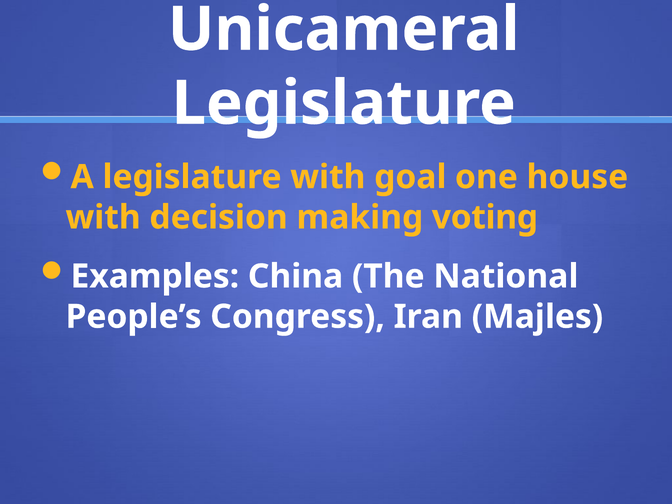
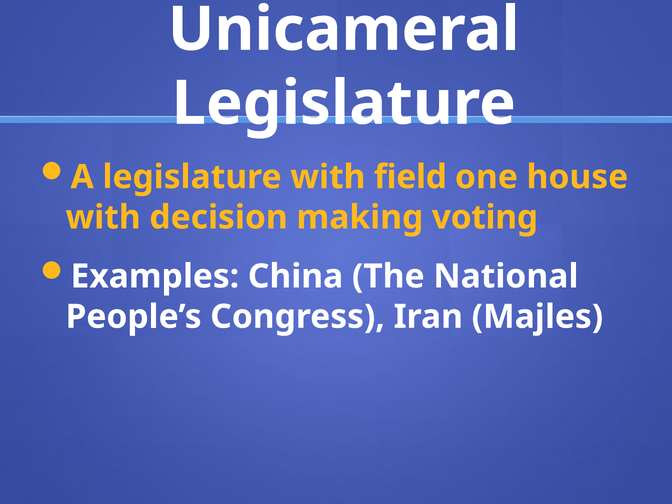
goal: goal -> field (410, 177)
